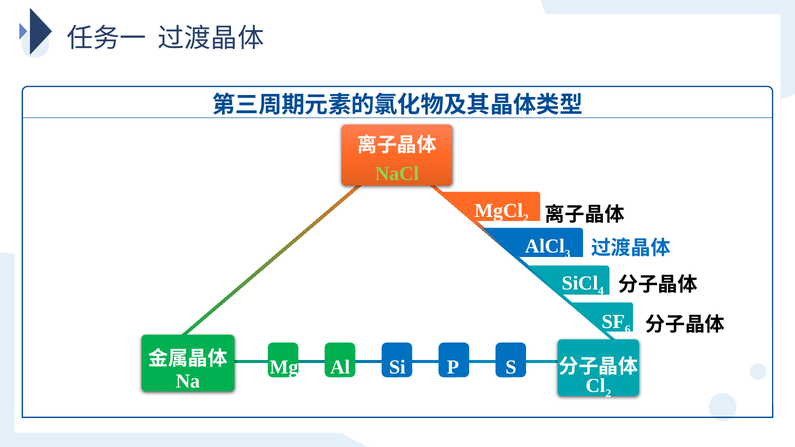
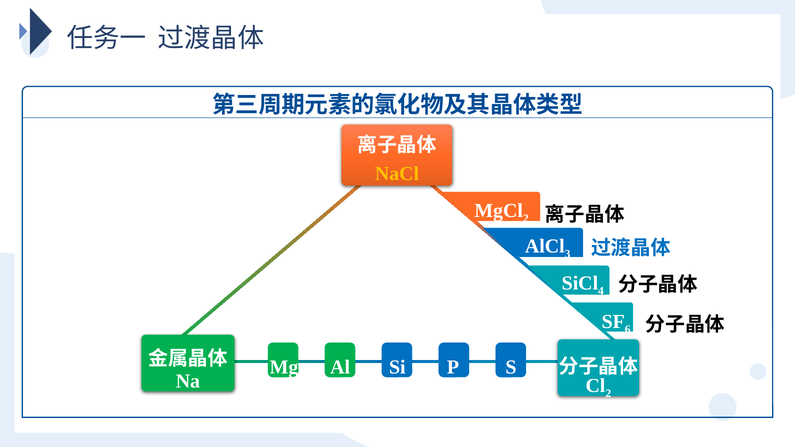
NaCl colour: light green -> yellow (397, 174)
